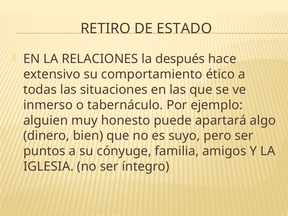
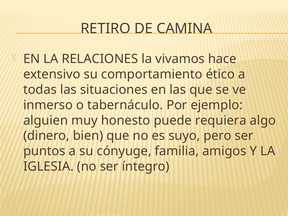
ESTADO: ESTADO -> CAMINA (184, 29)
después: después -> vivamos (180, 59)
apartará: apartará -> requiera (221, 120)
